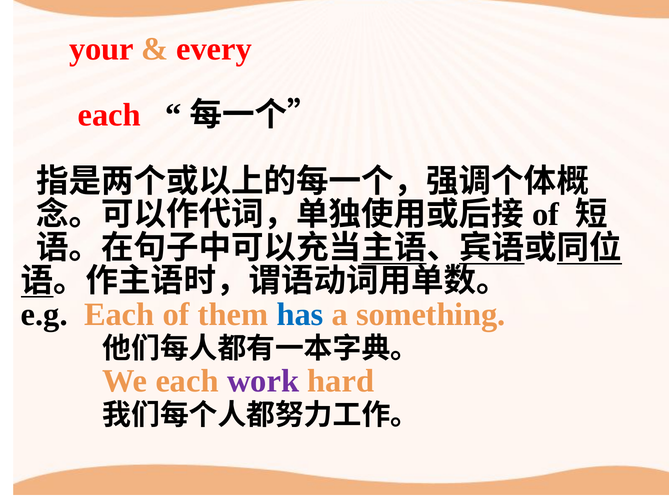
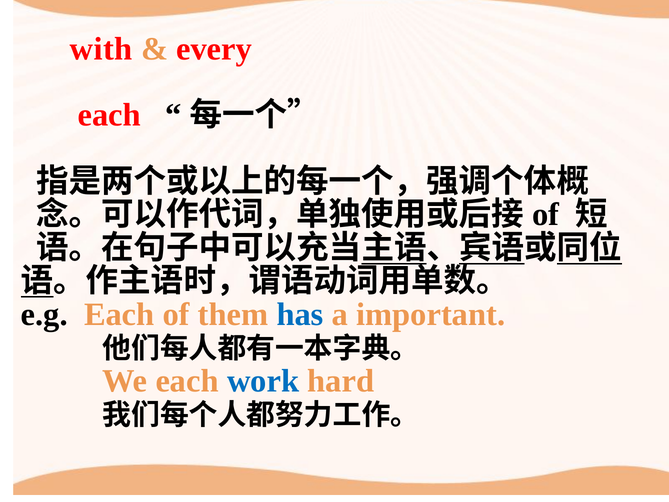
your: your -> with (101, 49)
something: something -> important (431, 314)
work colour: purple -> blue (263, 381)
